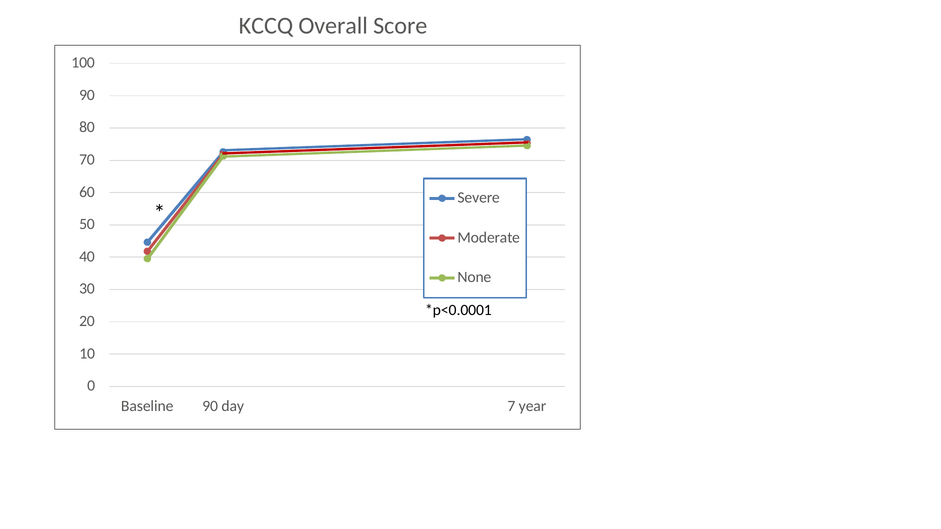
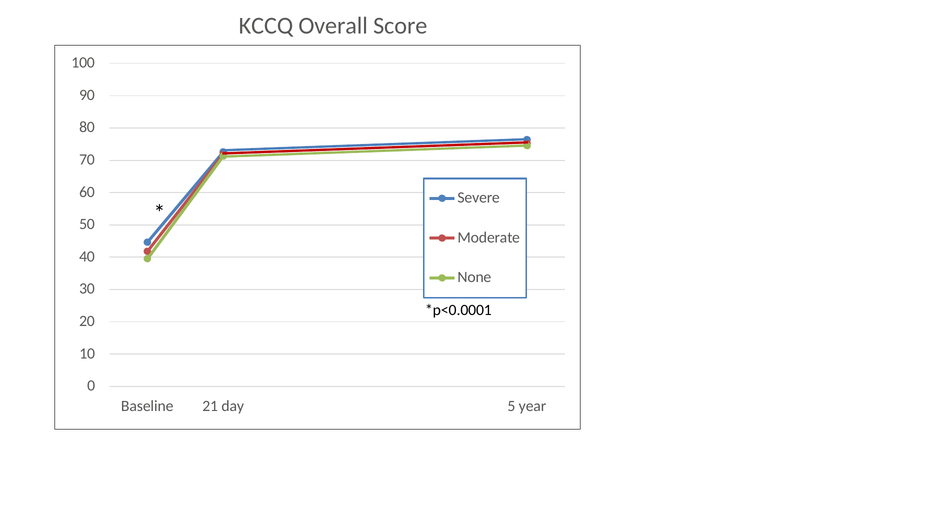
Baseline 90: 90 -> 21 (210, 406)
7: 7 -> 5 (511, 406)
